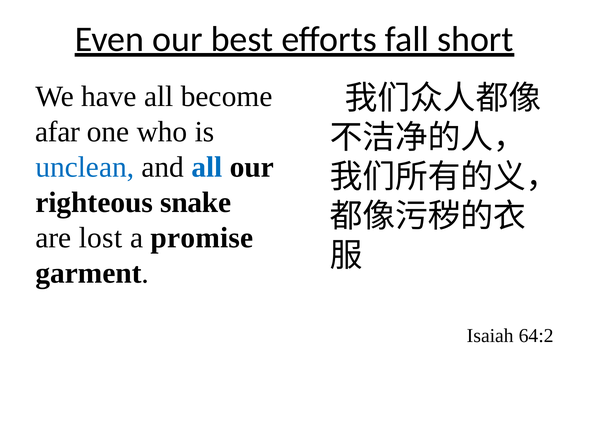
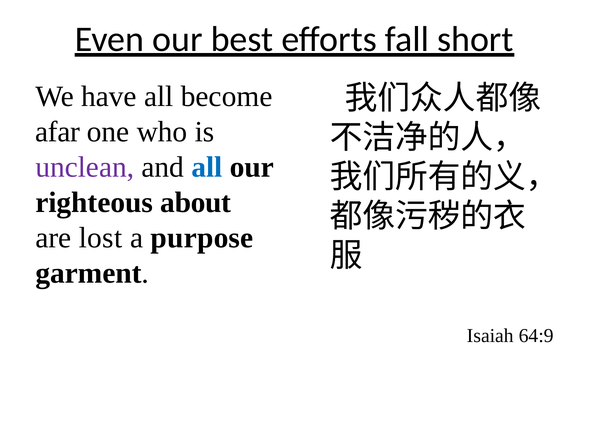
unclean colour: blue -> purple (85, 167)
snake: snake -> about (196, 202)
promise: promise -> purpose (202, 238)
64:2: 64:2 -> 64:9 (536, 336)
